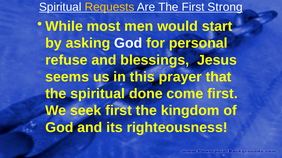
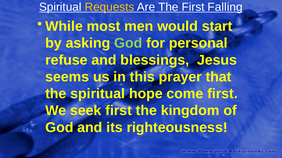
Strong: Strong -> Falling (225, 7)
God colour: white -> light green (128, 43)
done: done -> hope (146, 94)
